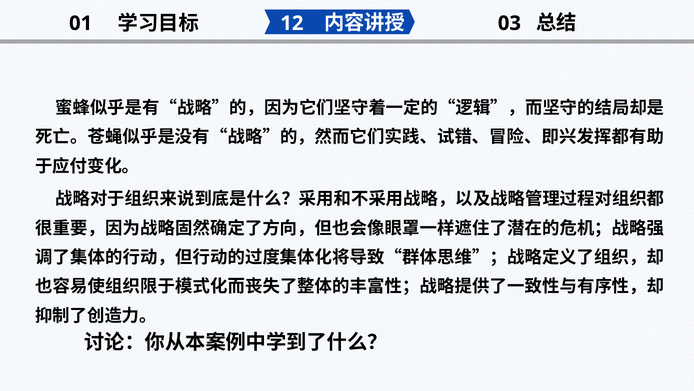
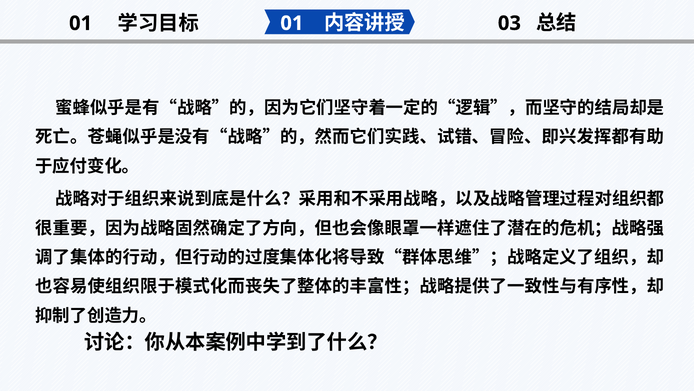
12: 12 -> 01 (292, 23)
